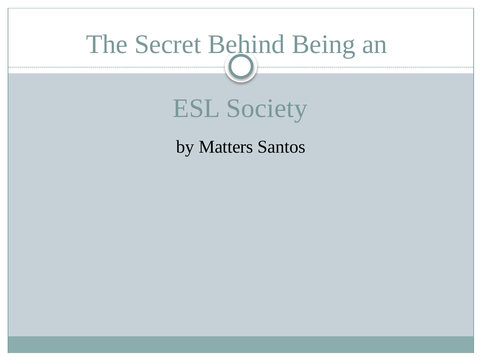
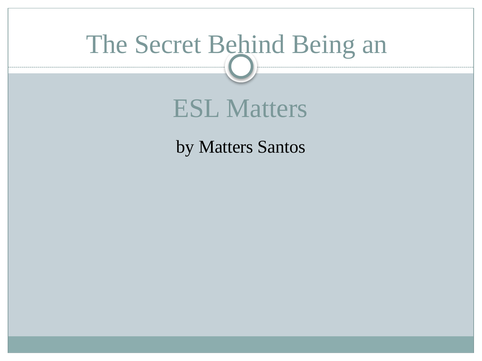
ESL Society: Society -> Matters (267, 109)
